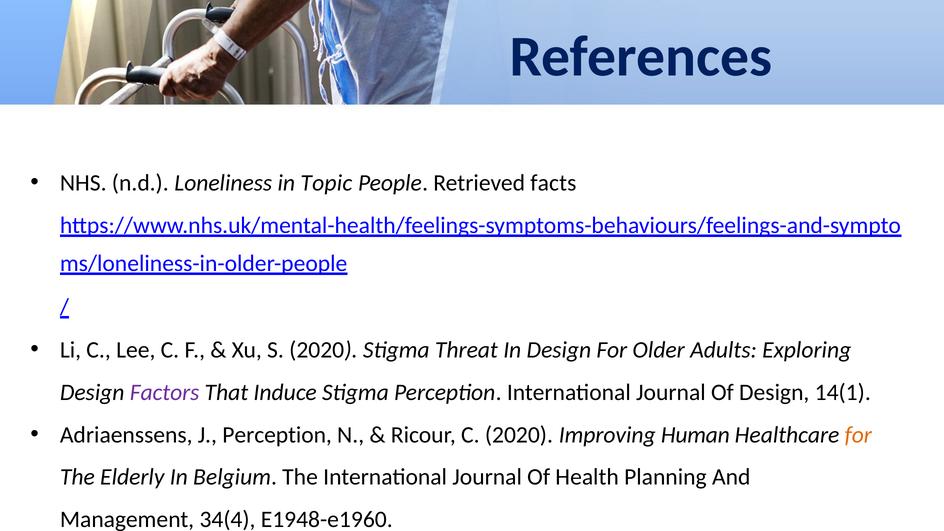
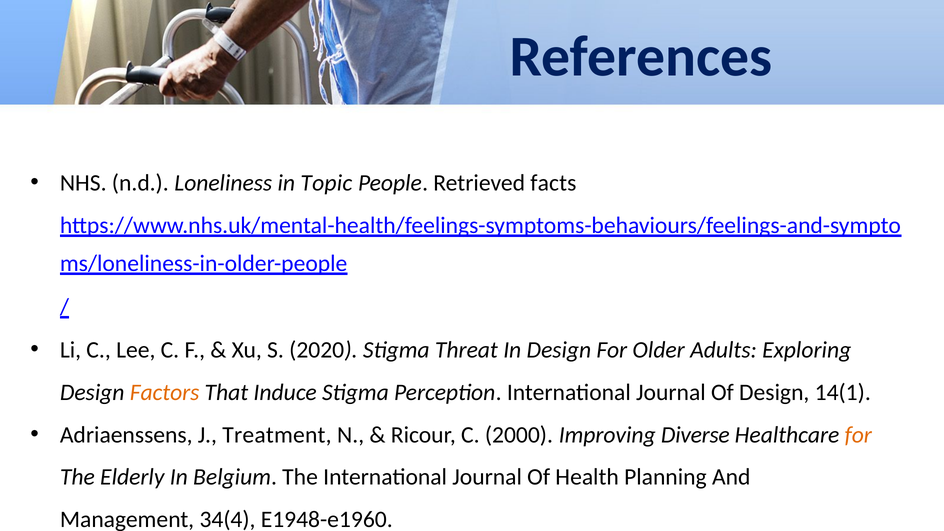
Factors colour: purple -> orange (165, 392)
J Perception: Perception -> Treatment (277, 435)
C 2020: 2020 -> 2000 (519, 435)
Human: Human -> Diverse (695, 435)
